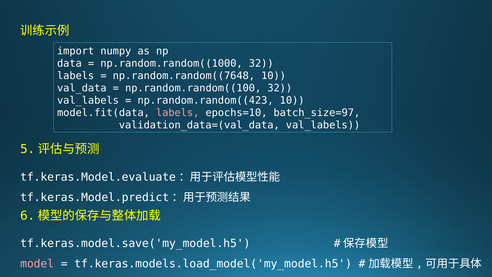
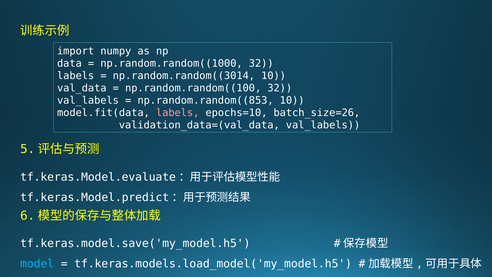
np.random.random((7648: np.random.random((7648 -> np.random.random((3014 (184, 76)
np.random.random((423: np.random.random((423 -> np.random.random((853 (206, 100)
batch_size=97: batch_size=97 -> batch_size=26 (317, 113)
model colour: pink -> light blue (37, 264)
